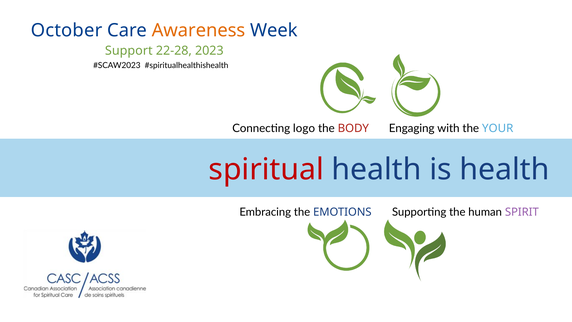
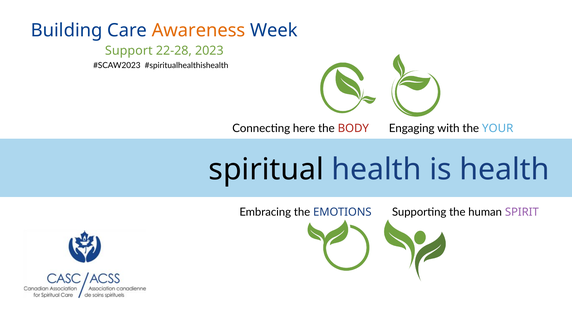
October: October -> Building (67, 31)
logo: logo -> here (304, 128)
spiritual colour: red -> black (266, 169)
